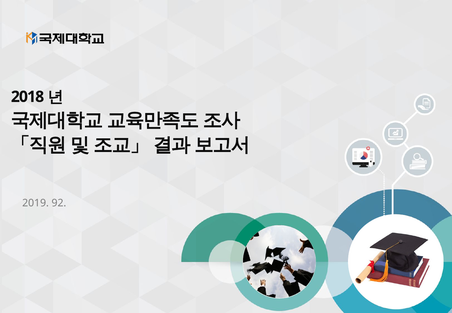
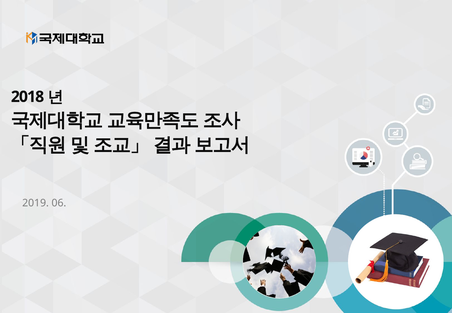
92: 92 -> 06 (59, 203)
